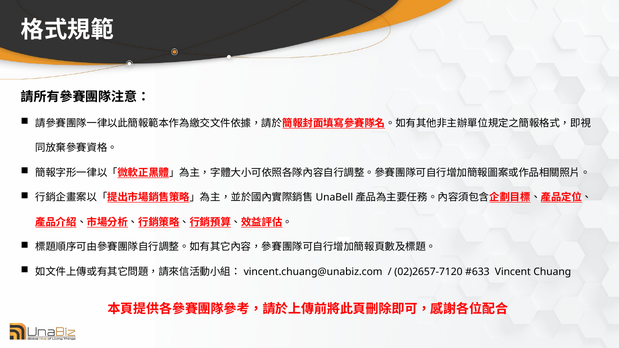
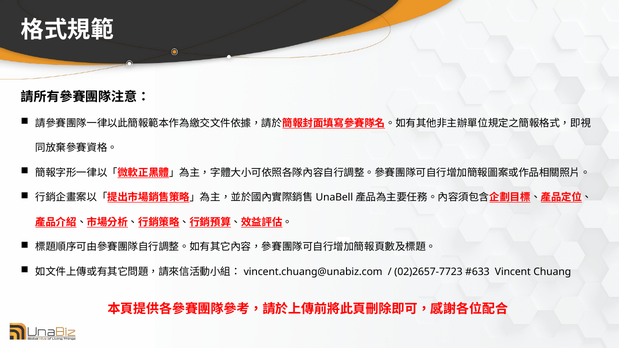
02)2657-7120: 02)2657-7120 -> 02)2657-7723 (428, 272)
